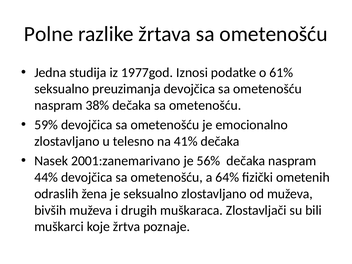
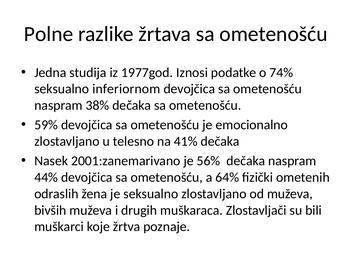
61%: 61% -> 74% (281, 73)
preuzimanja: preuzimanja -> inferiornom (126, 89)
